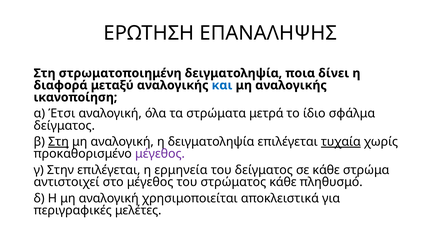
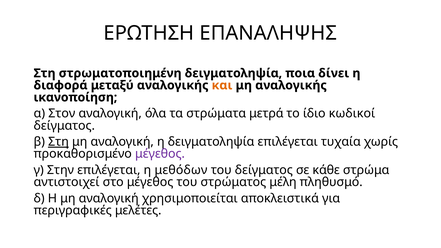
και colour: blue -> orange (222, 85)
Έτσι: Έτσι -> Στον (62, 114)
σφάλμα: σφάλμα -> κωδικοί (352, 114)
τυχαία underline: present -> none (341, 142)
ερμηνεία: ερμηνεία -> μεθόδων (181, 170)
στρώματος κάθε: κάθε -> μέλη (283, 182)
